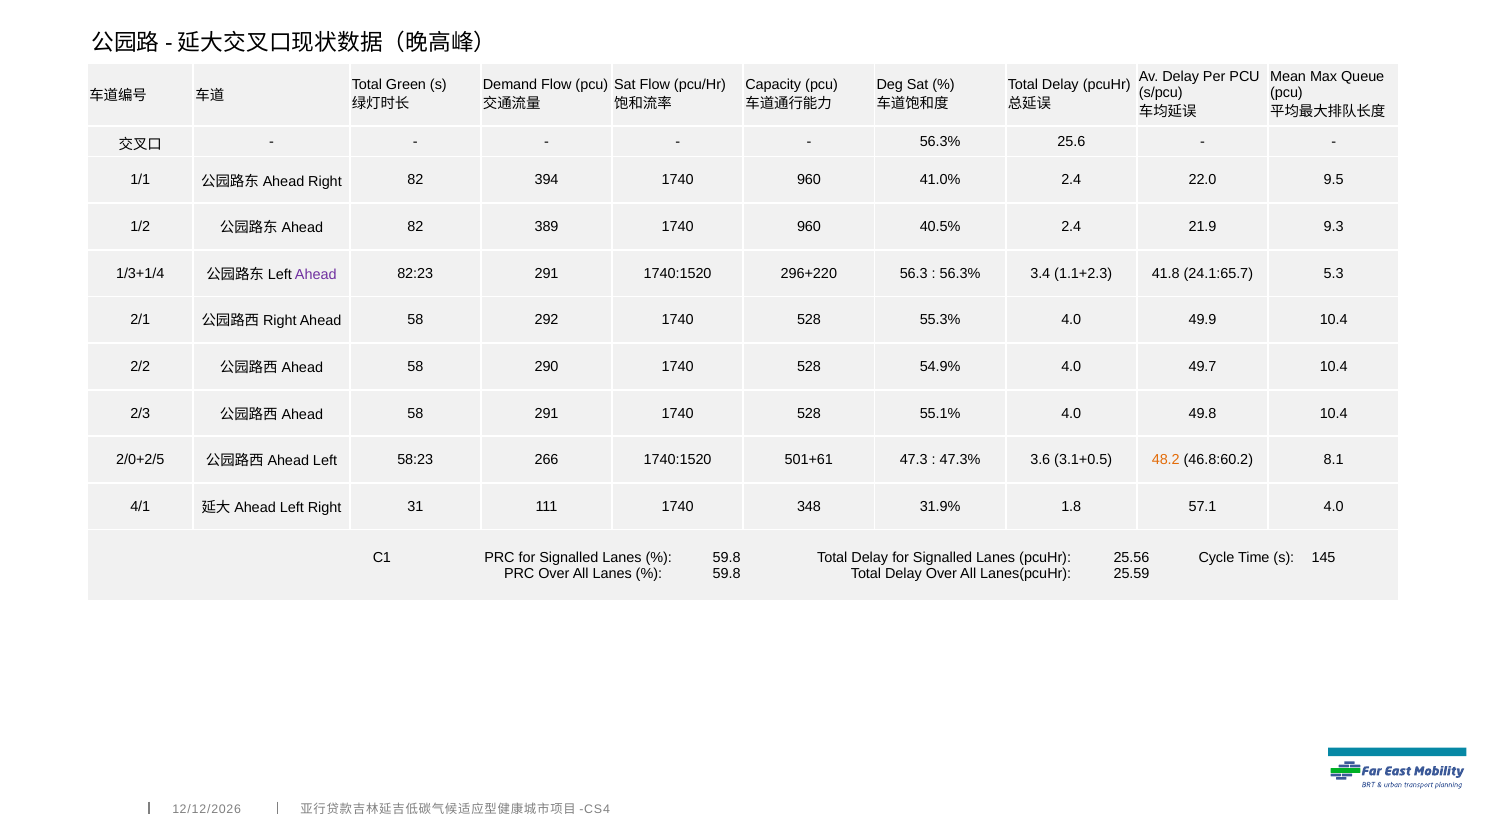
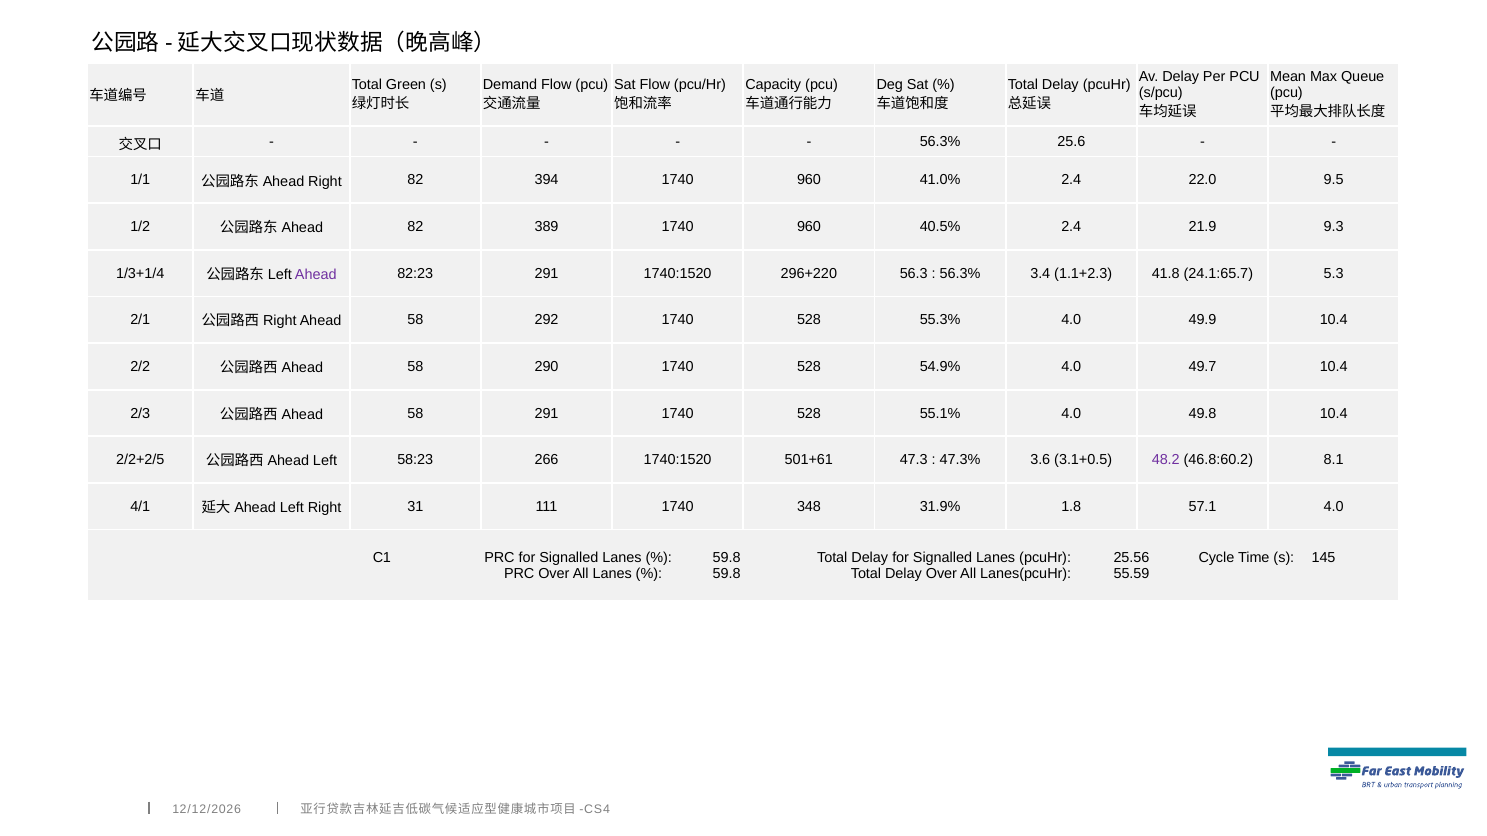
2/0+2/5: 2/0+2/5 -> 2/2+2/5 (140, 460)
48.2 colour: orange -> purple (1166, 460)
25.59: 25.59 -> 55.59 (1131, 574)
